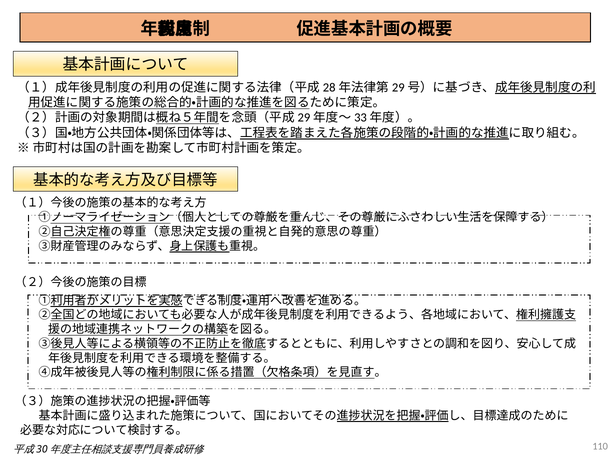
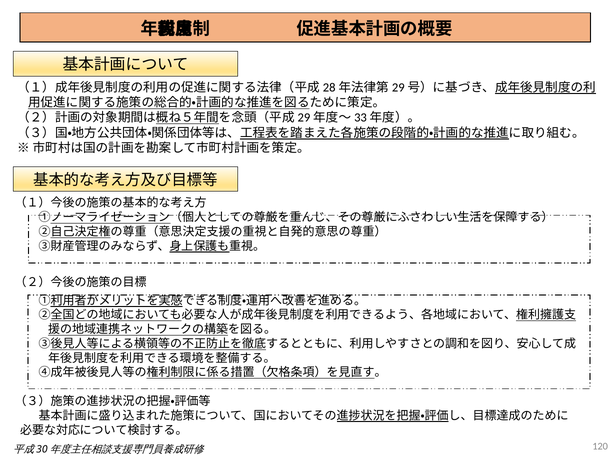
110: 110 -> 120 (600, 446)
